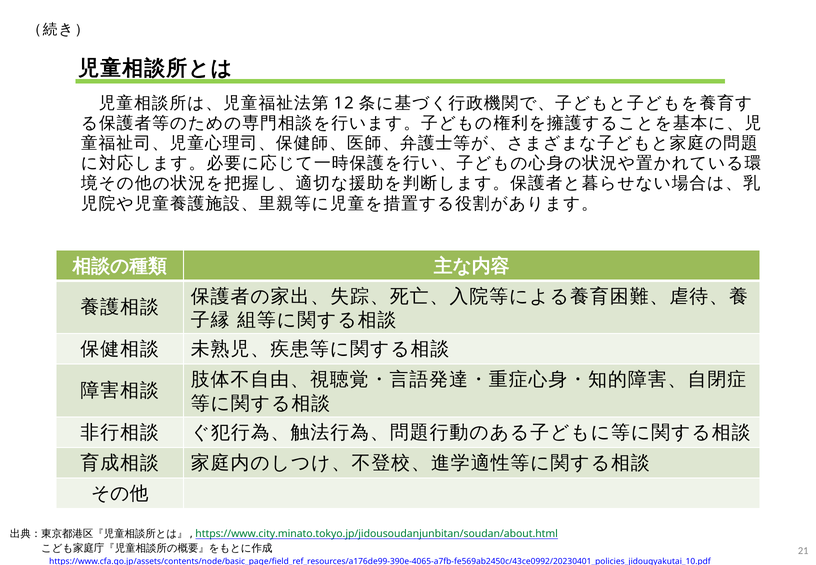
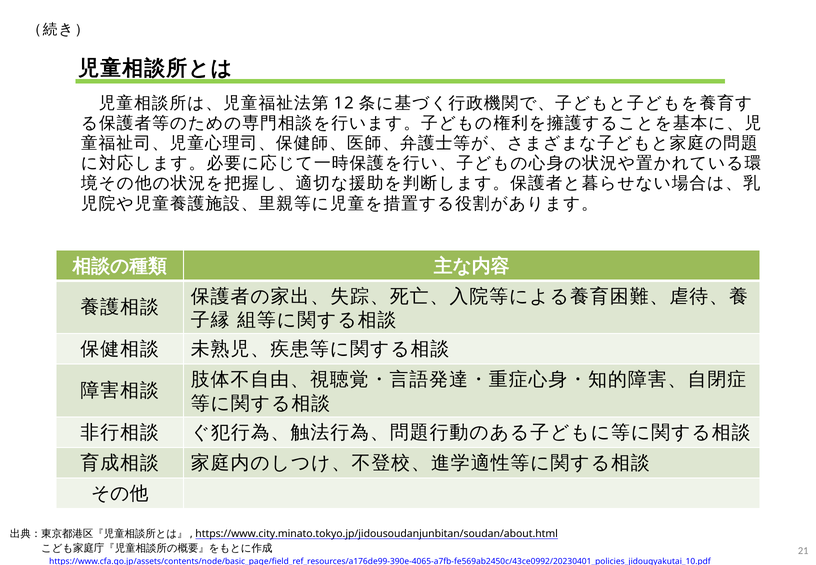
https://www.city.minato.tokyo.jp/jidousoudanjunbitan/soudan/about.html colour: green -> black (377, 534)
